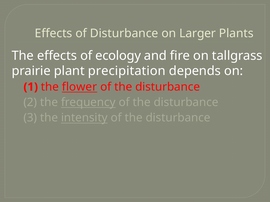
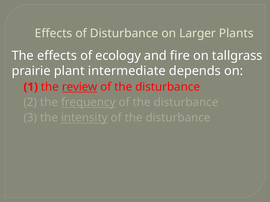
precipitation: precipitation -> intermediate (127, 71)
flower: flower -> review (80, 87)
